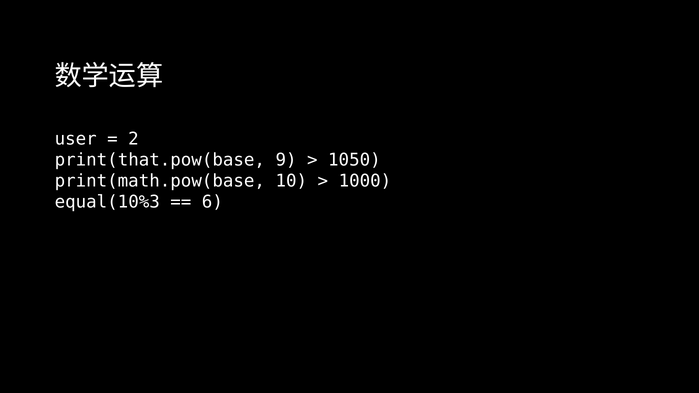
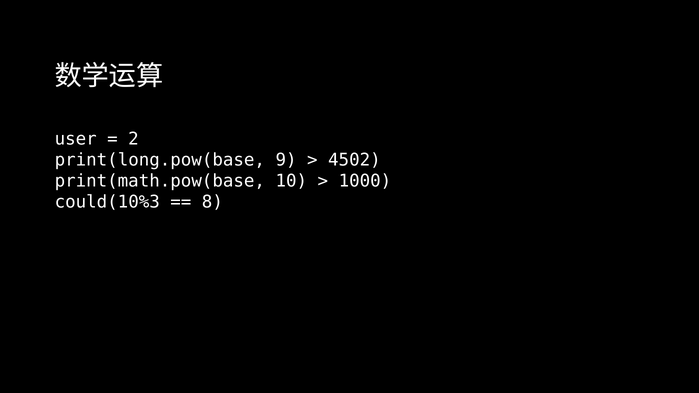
print(that.pow(base: print(that.pow(base -> print(long.pow(base (160, 160)
1050: 1050 -> 4502 (354, 160)
equal(10%3: equal(10%3 -> could(10%3 (107, 202)
6: 6 -> 8 (212, 202)
